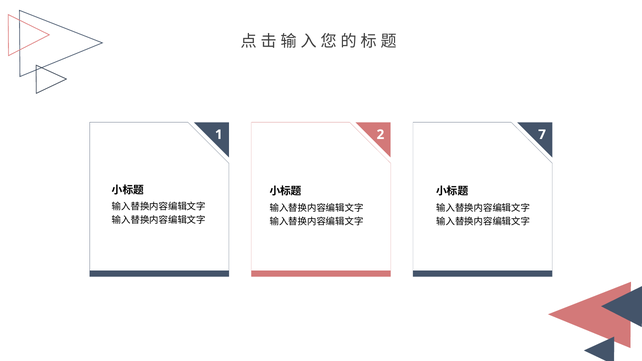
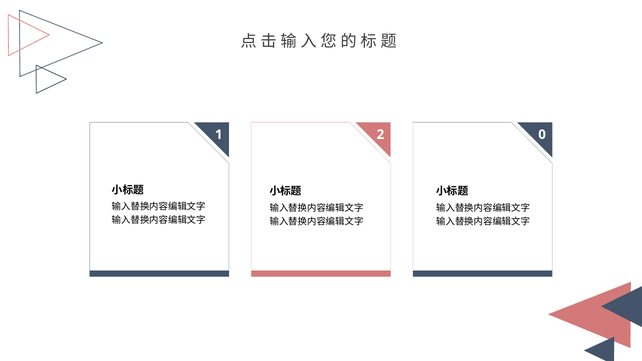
7: 7 -> 0 (542, 135)
